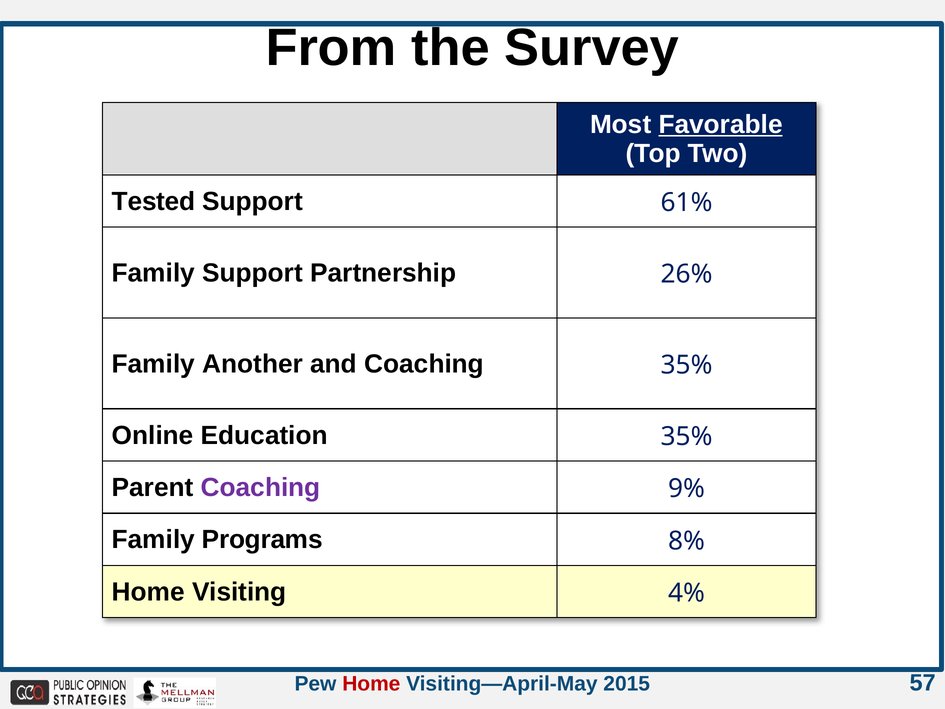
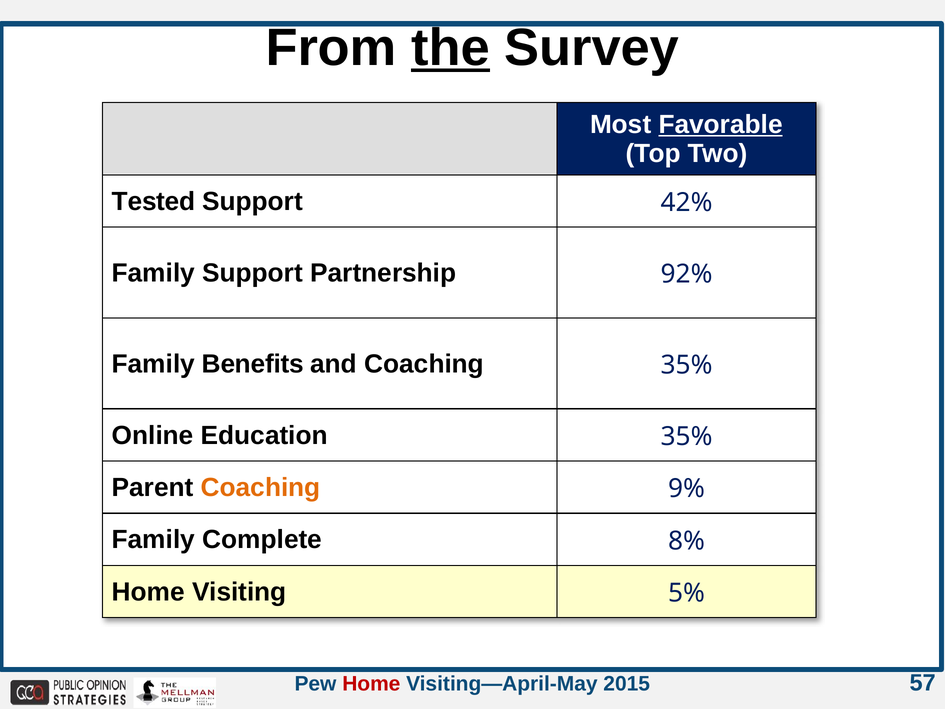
the underline: none -> present (450, 48)
61%: 61% -> 42% (687, 203)
26%: 26% -> 92% (687, 274)
Another: Another -> Benefits (253, 364)
Coaching colour: purple -> orange (261, 487)
Programs: Programs -> Complete (262, 540)
4%: 4% -> 5% (686, 593)
